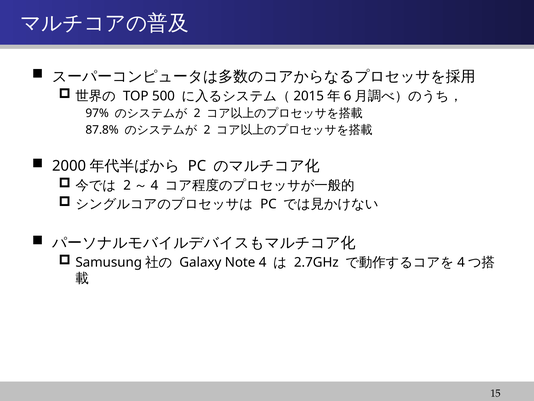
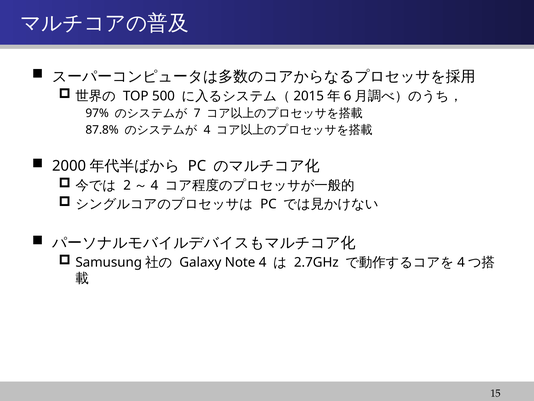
2: 2 -> 7 (197, 113)
2: 2 -> 4 (207, 130)
